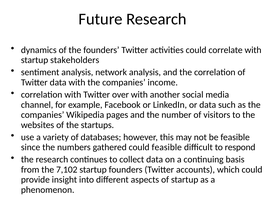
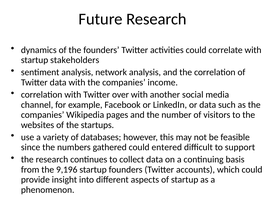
could feasible: feasible -> entered (167, 147)
respond: respond -> support (240, 147)
7,102: 7,102 -> 9,196 (67, 169)
